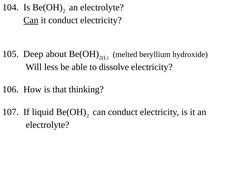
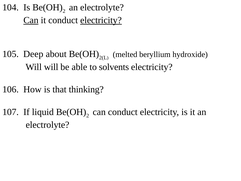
electricity underline: none -> present (101, 20)
Will less: less -> will (51, 67)
dissolve: dissolve -> solvents (114, 67)
